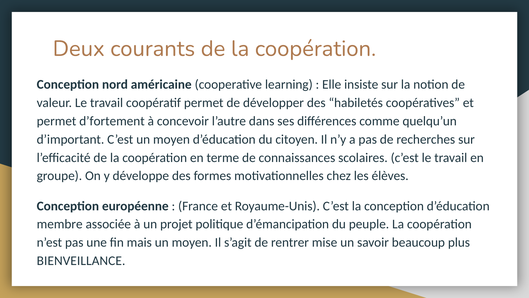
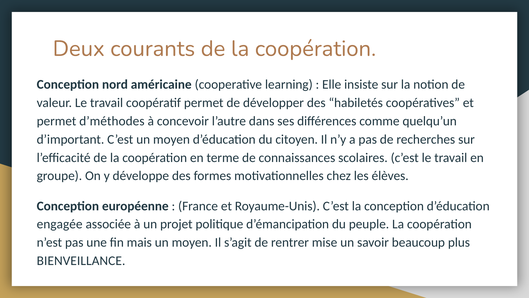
d’fortement: d’fortement -> d’méthodes (112, 121)
membre: membre -> engagée (60, 224)
